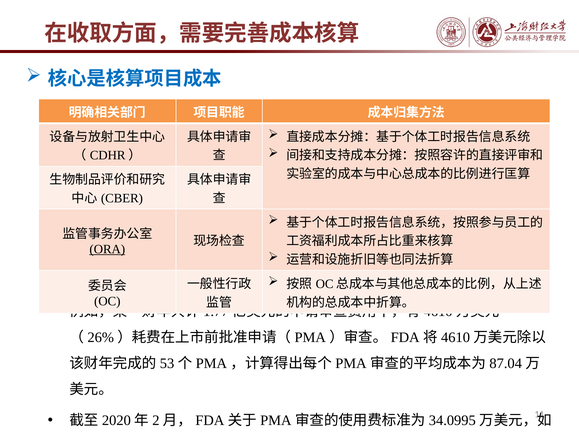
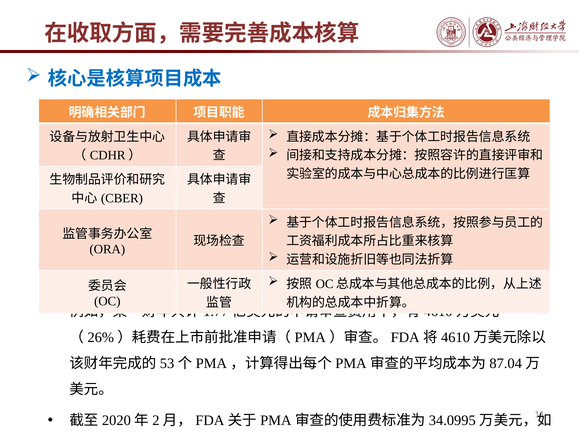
ORA underline: present -> none (107, 249)
